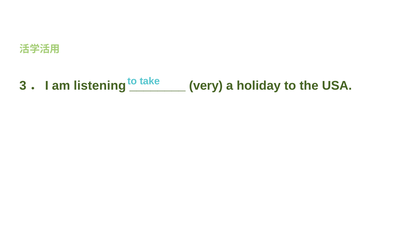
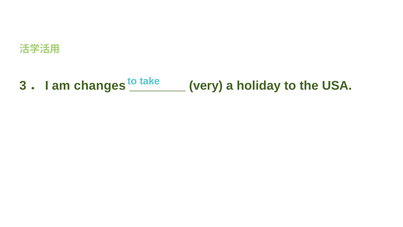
listening: listening -> changes (100, 85)
